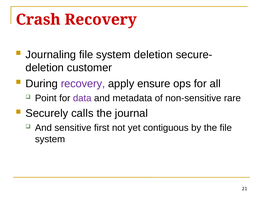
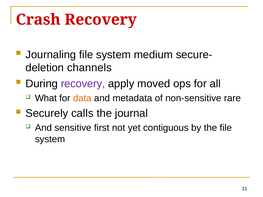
system deletion: deletion -> medium (153, 55)
customer: customer -> channels (89, 68)
ensure: ensure -> moved (154, 84)
Point: Point -> What (46, 98)
data colour: purple -> orange (82, 98)
